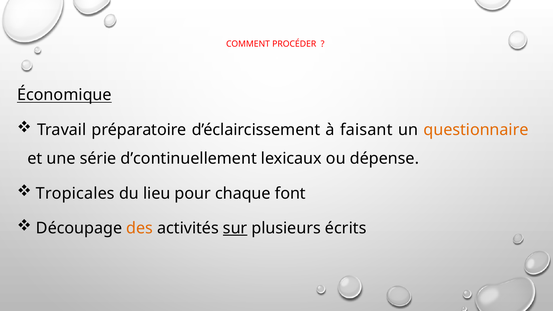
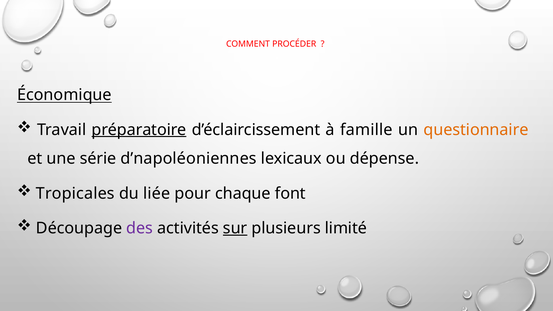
préparatoire underline: none -> present (139, 130)
faisant: faisant -> famille (366, 130)
d’continuellement: d’continuellement -> d’napoléoniennes (189, 159)
lieu: lieu -> liée (157, 193)
des colour: orange -> purple (140, 228)
écrits: écrits -> limité (346, 228)
